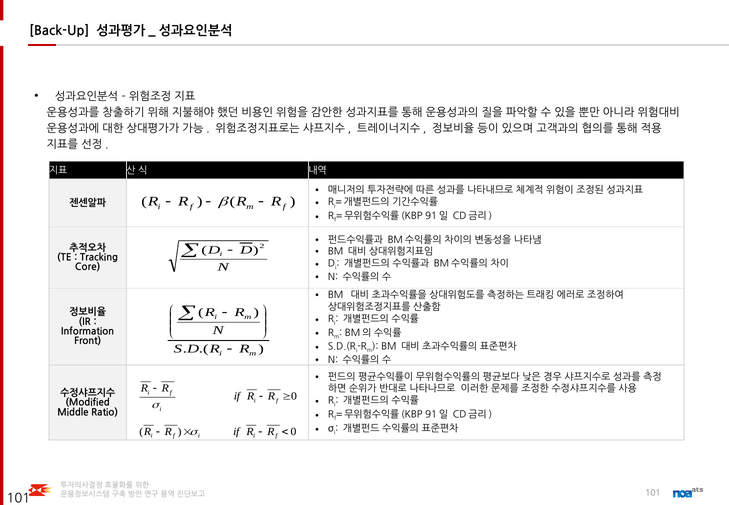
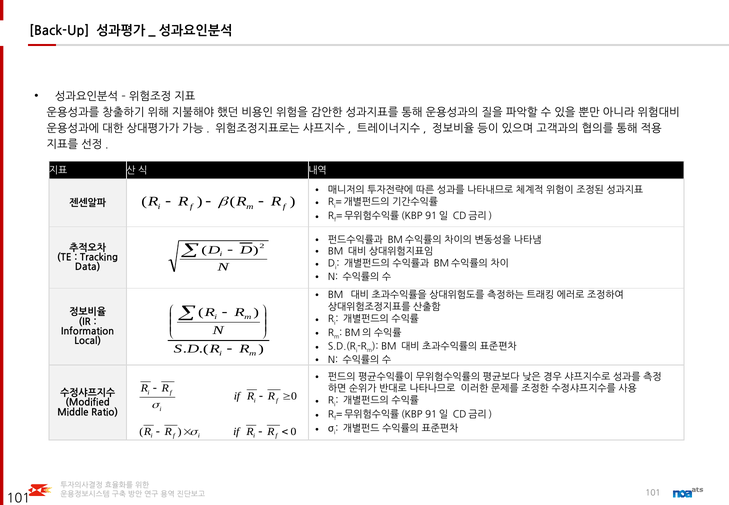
Core: Core -> Data (88, 267)
Front: Front -> Local (88, 341)
